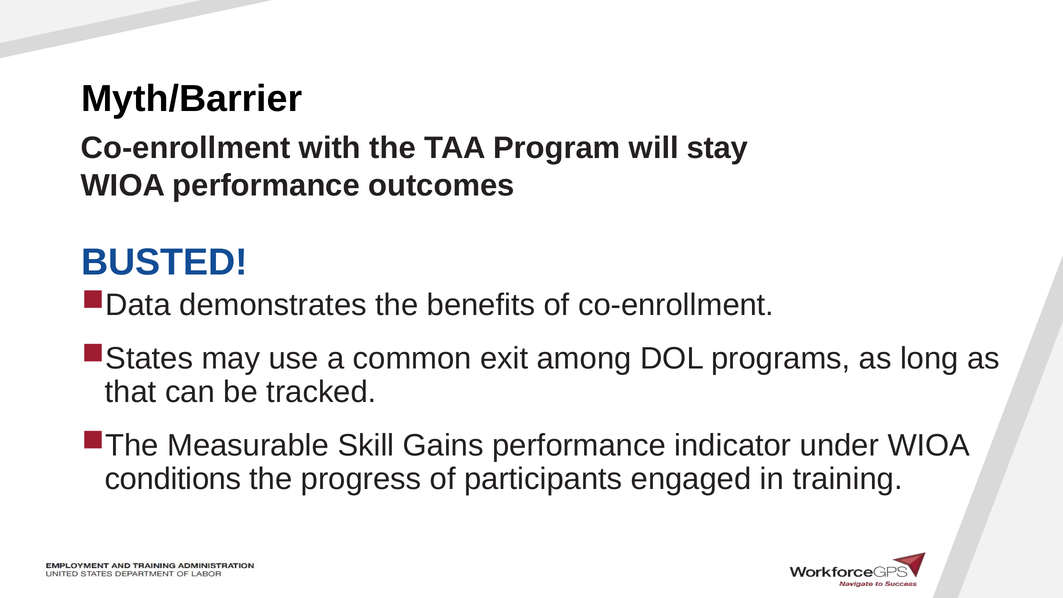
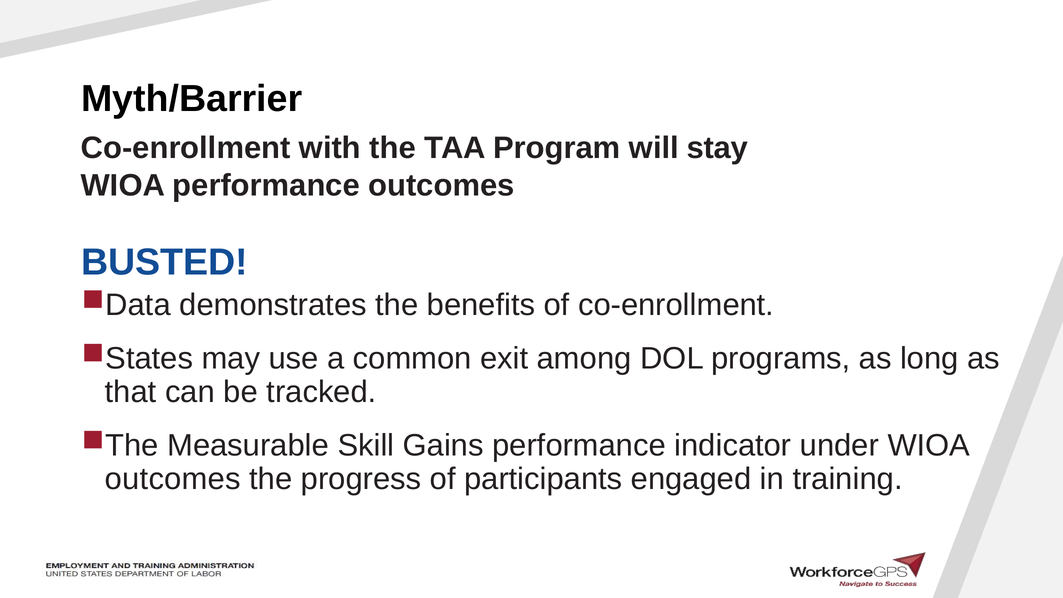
conditions: conditions -> outcomes (173, 479)
